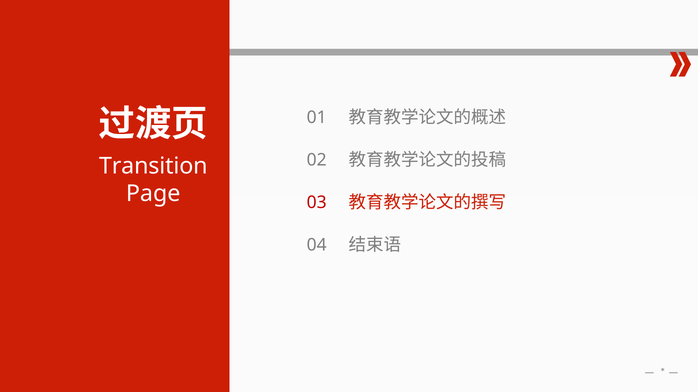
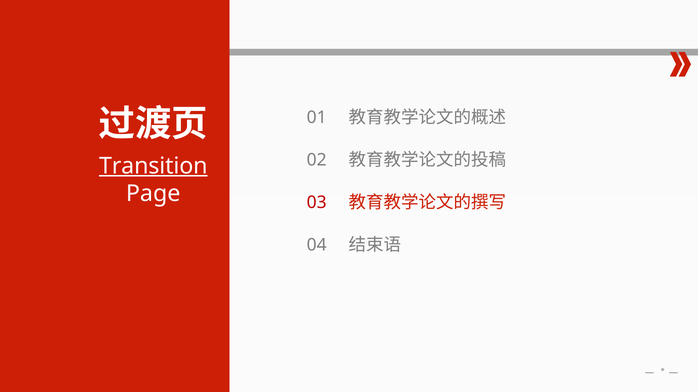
Transition underline: none -> present (153, 166)
